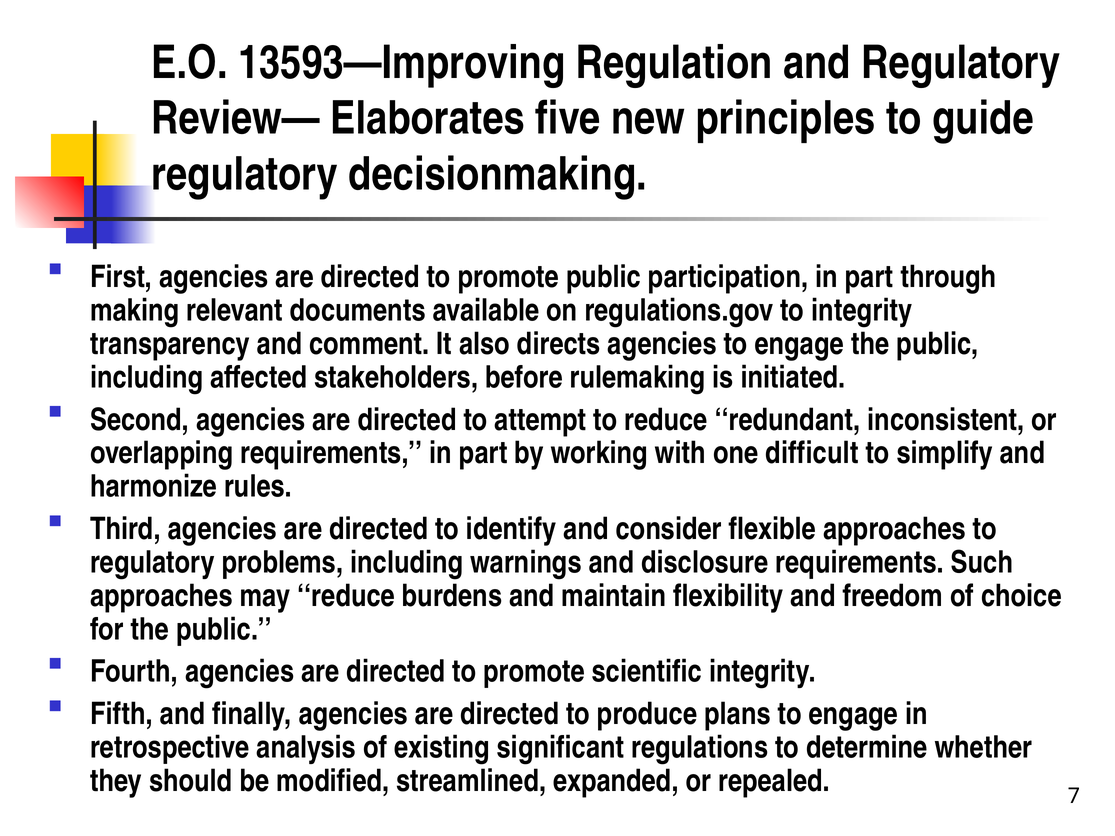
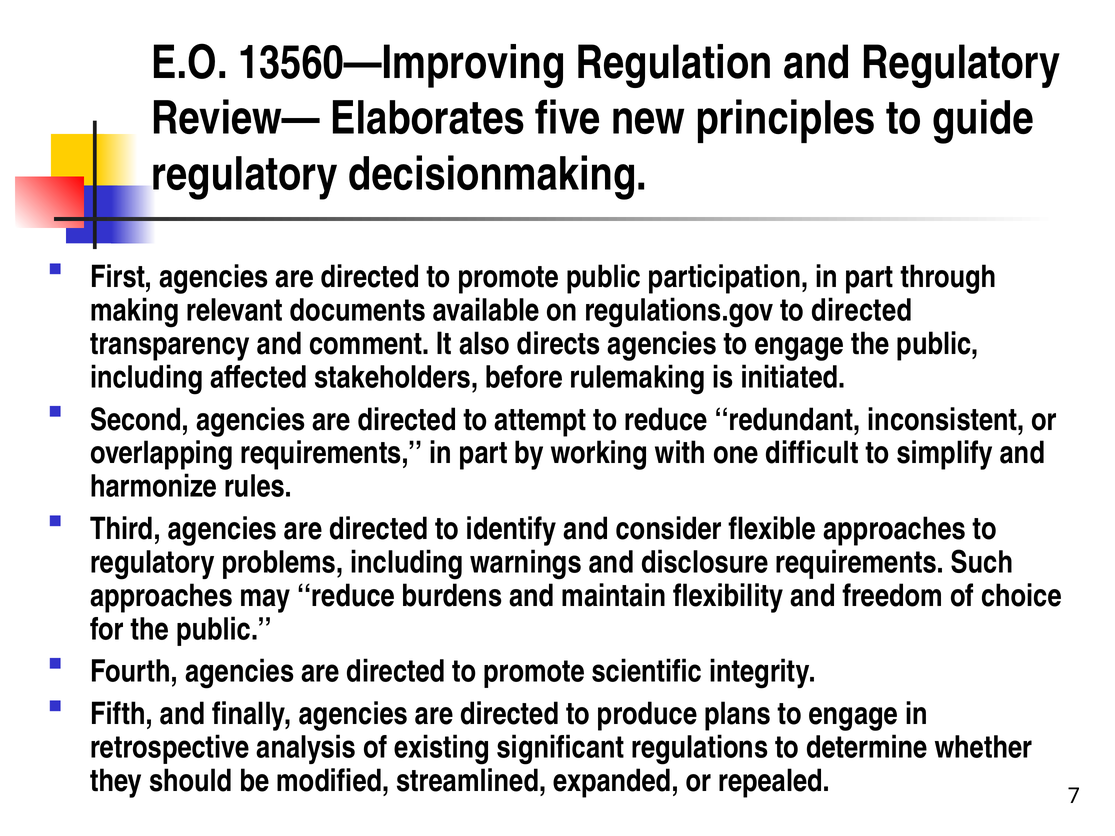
13593—Improving: 13593—Improving -> 13560—Improving (402, 63)
to integrity: integrity -> directed (862, 311)
